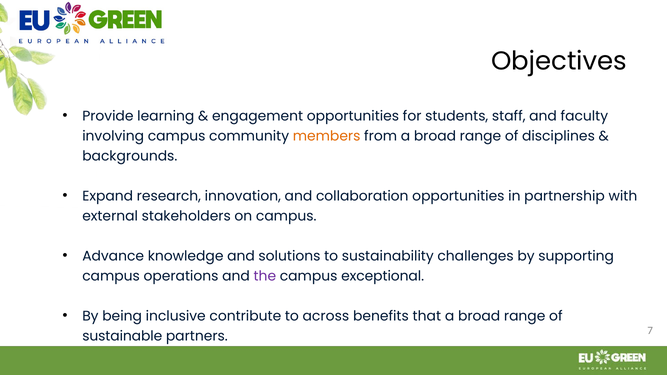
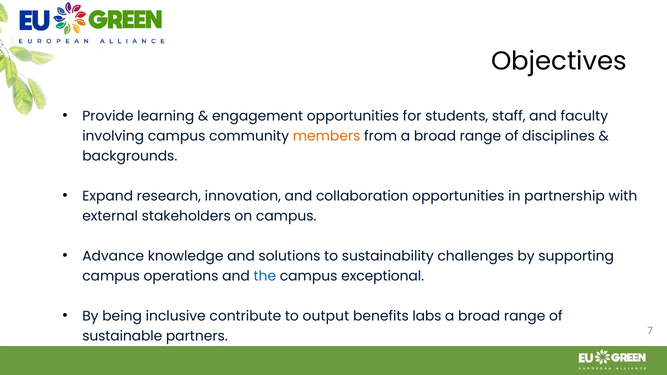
the colour: purple -> blue (265, 276)
across: across -> output (326, 316)
that: that -> labs (427, 316)
